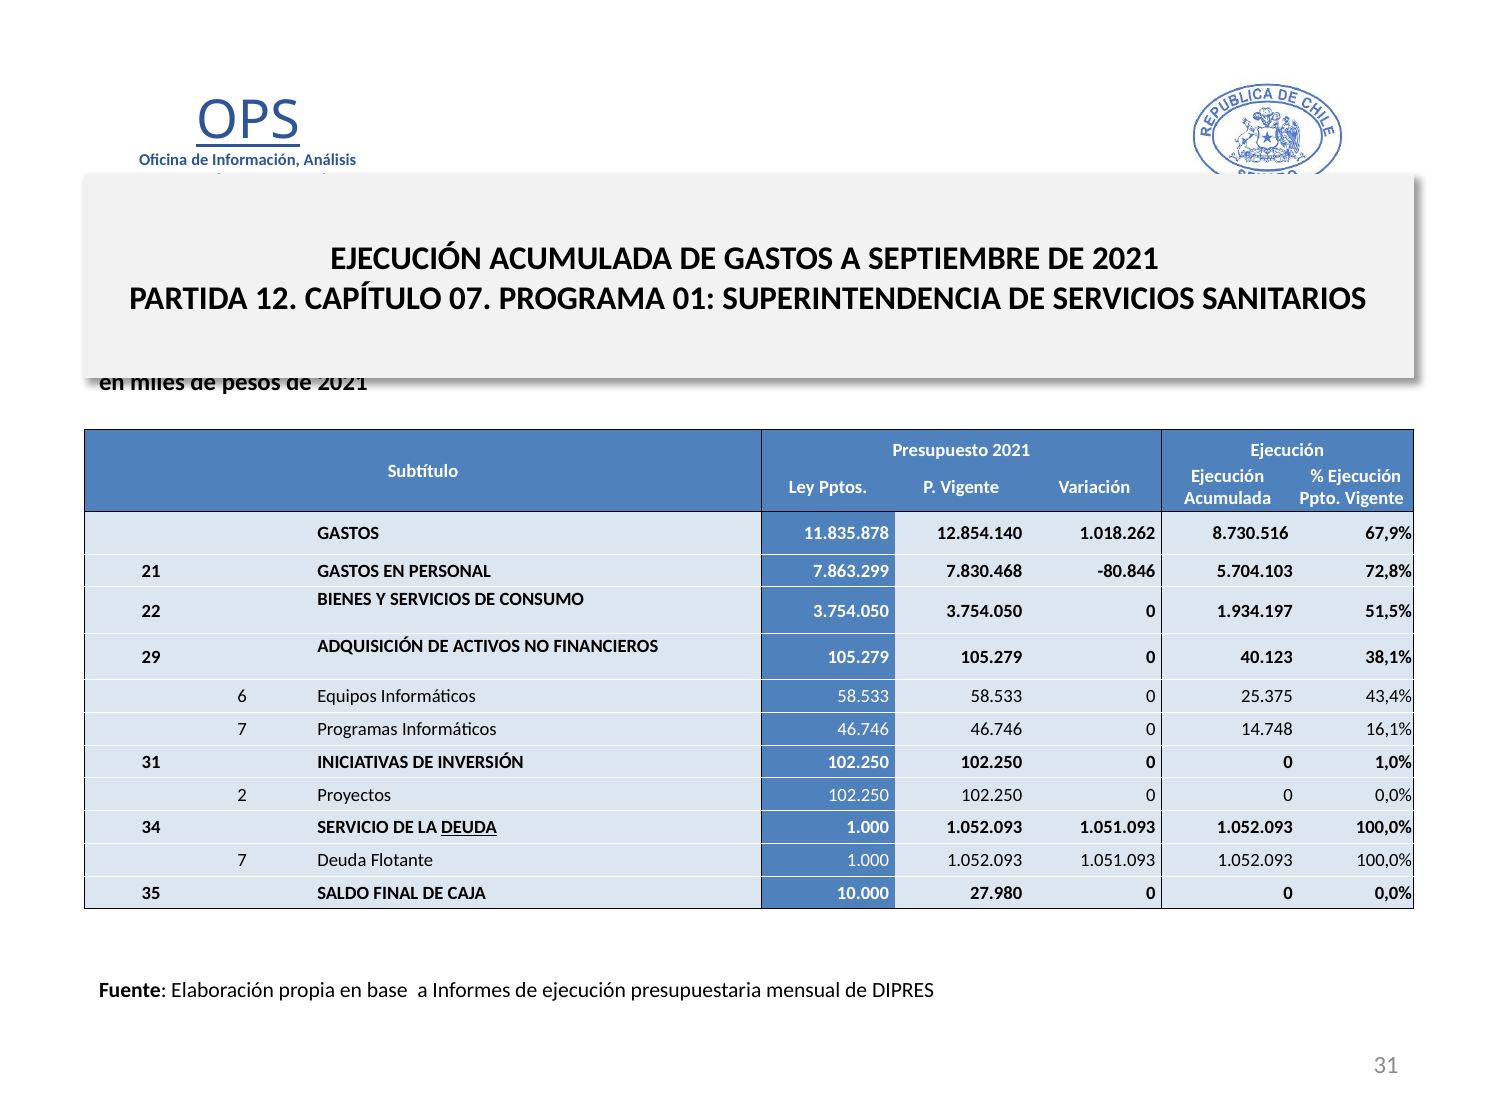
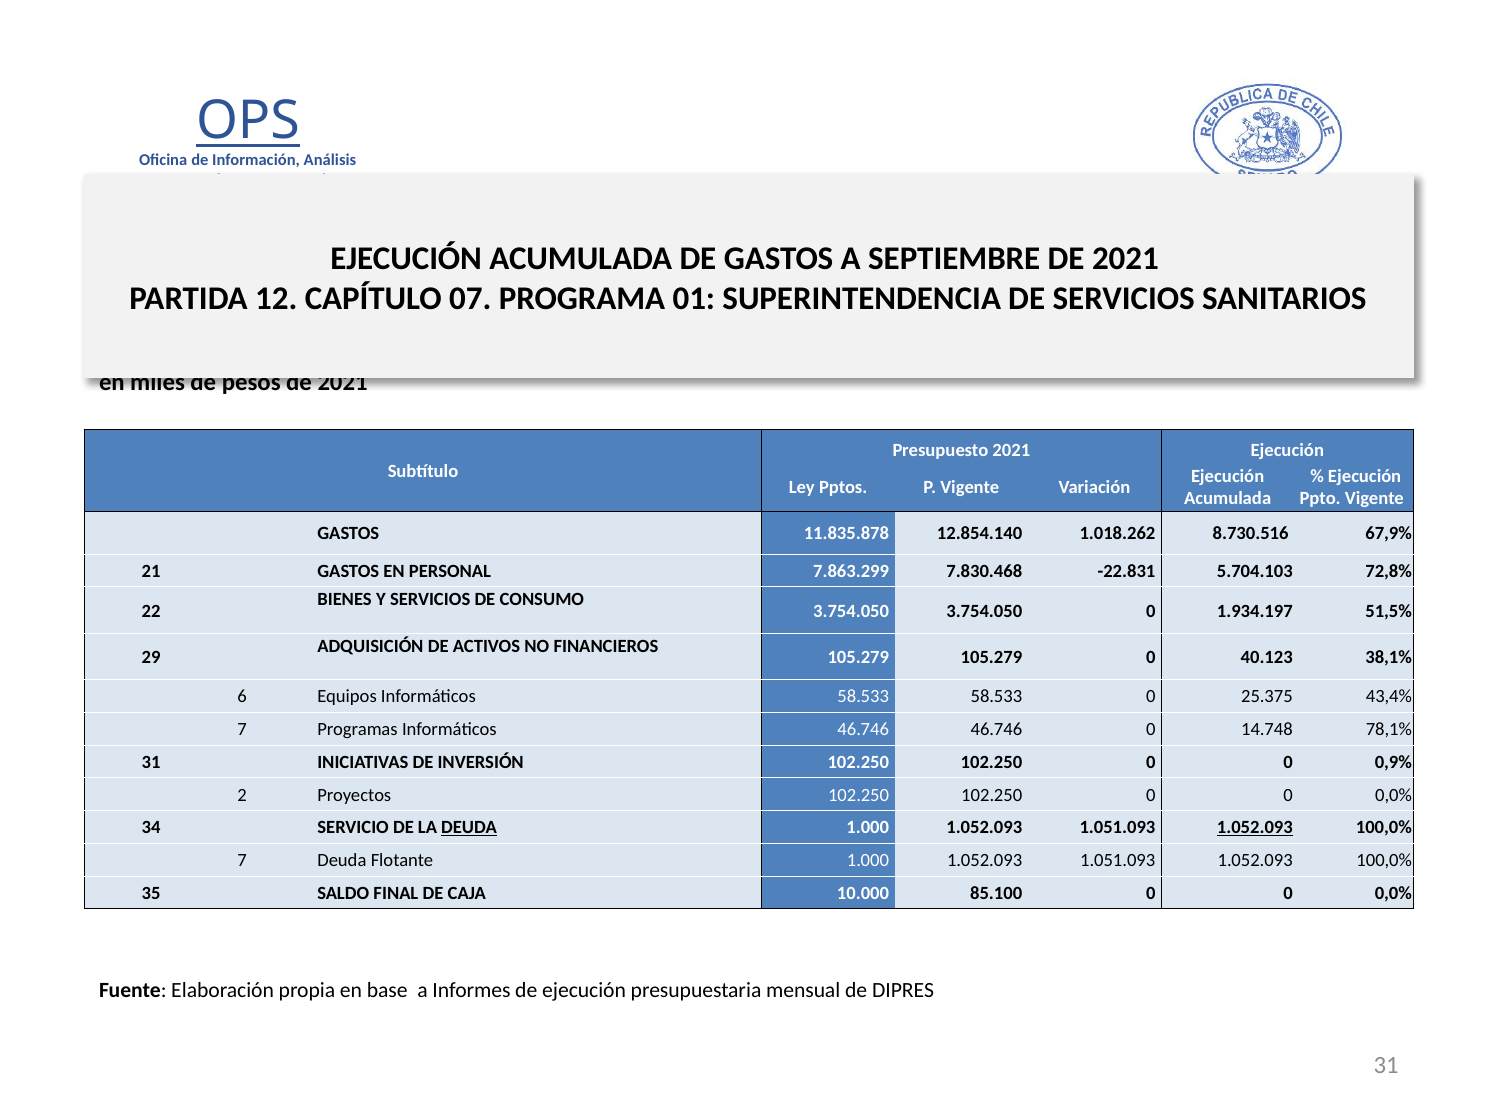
-80.846: -80.846 -> -22.831 (1126, 571)
16,1%: 16,1% -> 78,1% (1389, 730)
1,0%: 1,0% -> 0,9% (1393, 762)
1.052.093 underline: none -> present (1255, 828)
27.980: 27.980 -> 85.100 (996, 893)
